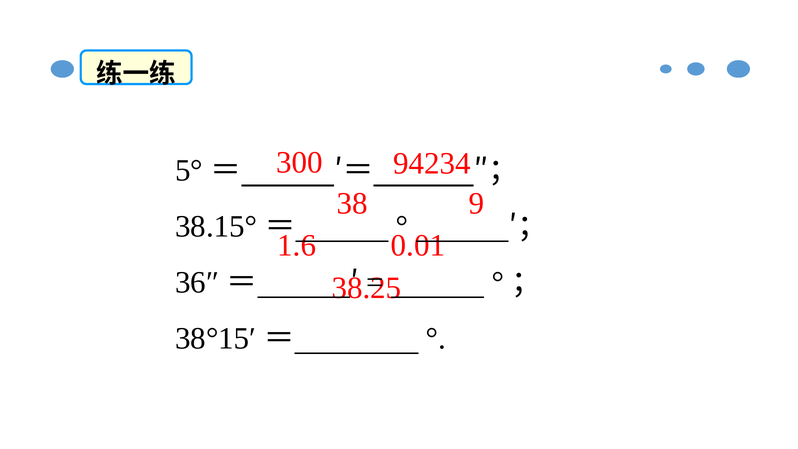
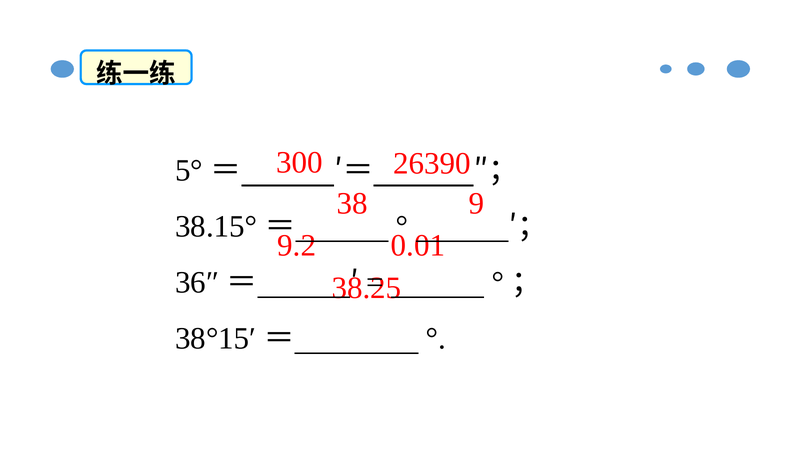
94234: 94234 -> 26390 (432, 164)
1.6: 1.6 -> 9.2 (297, 246)
